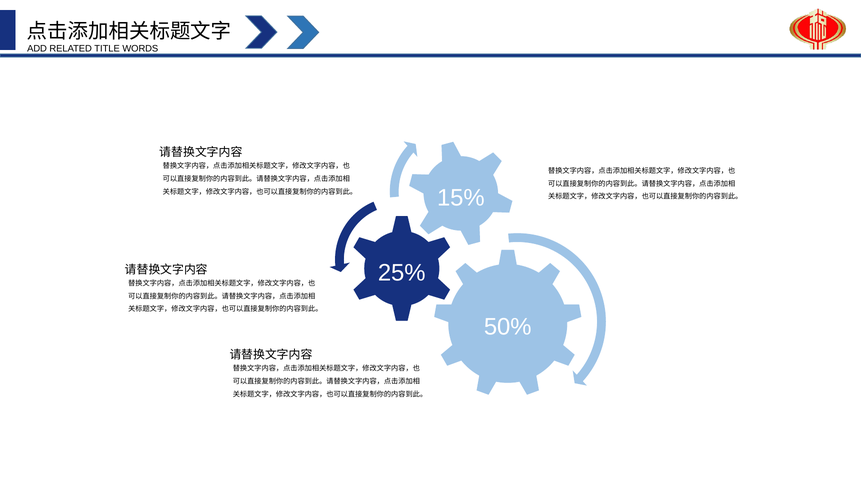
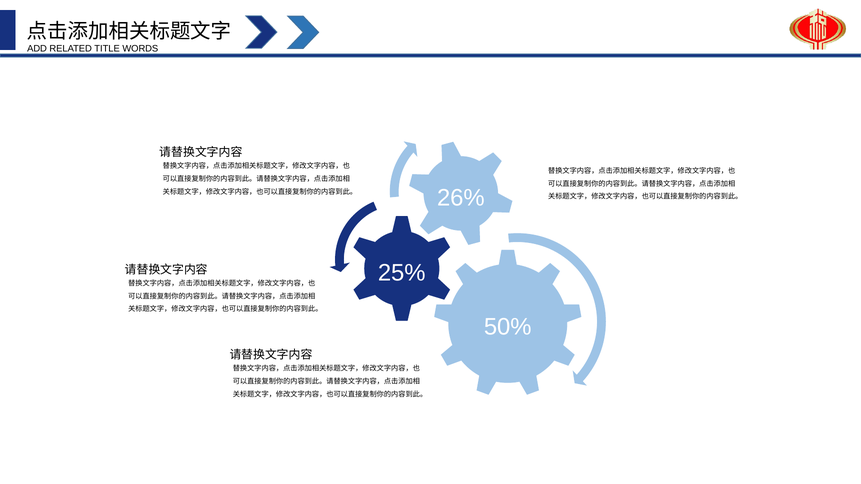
15%: 15% -> 26% (461, 198)
